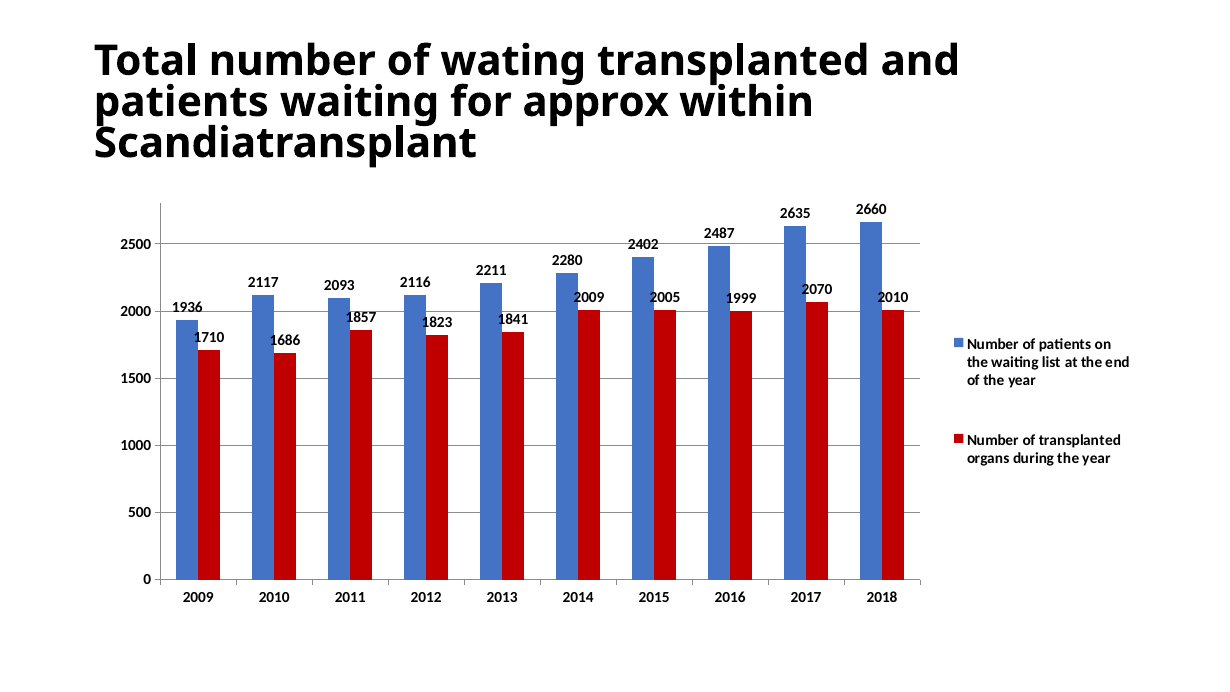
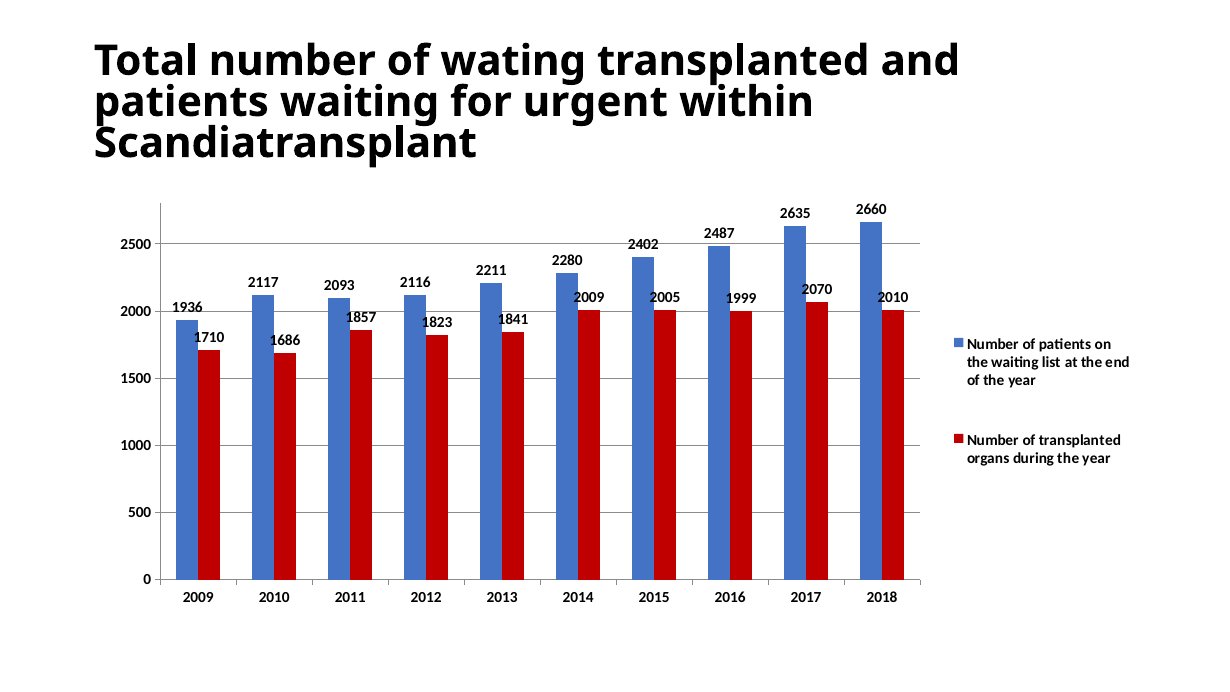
approx: approx -> urgent (595, 102)
